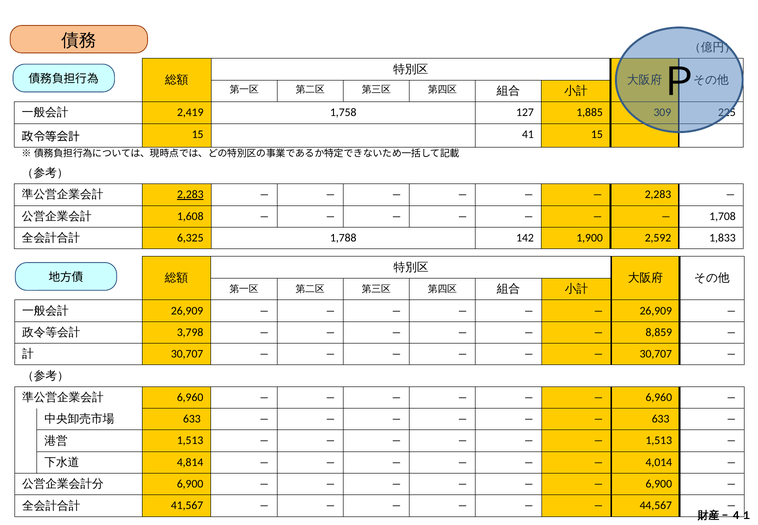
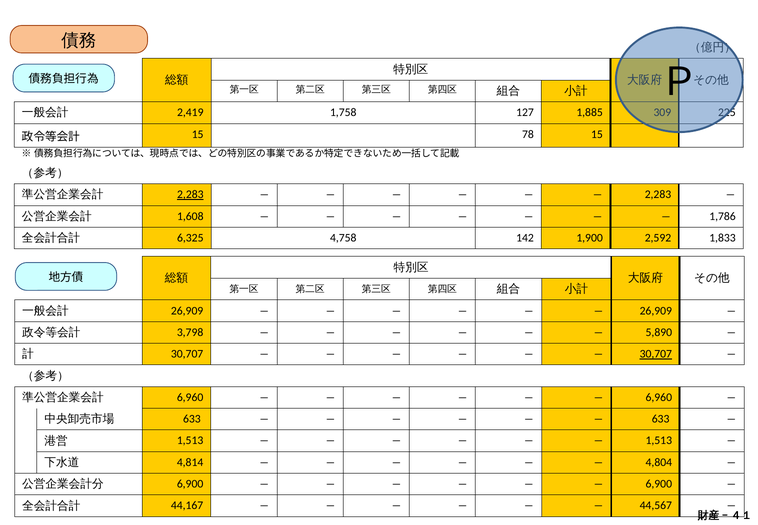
41: 41 -> 78 (528, 134)
1,708: 1,708 -> 1,786 (723, 216)
1,788: 1,788 -> 4,758 (343, 238)
8,859: 8,859 -> 5,890 (659, 332)
30,707 underline: none -> present (656, 354)
4,014: 4,014 -> 4,804 (659, 462)
41,567: 41,567 -> 44,167 (187, 505)
